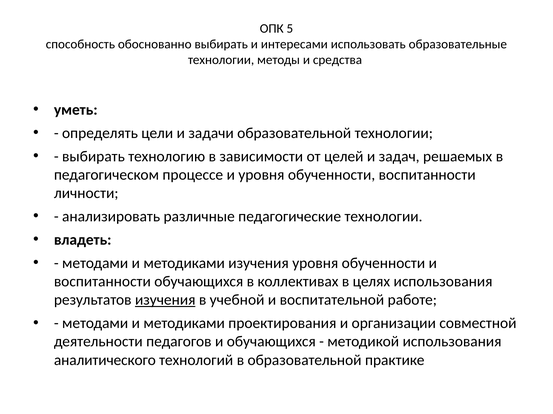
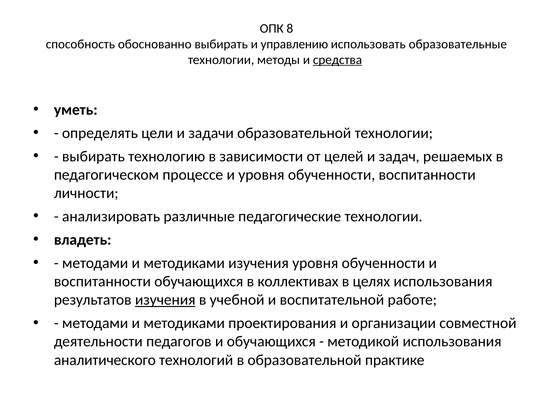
5: 5 -> 8 (290, 29)
интересами: интересами -> управлению (294, 44)
средства underline: none -> present (337, 60)
